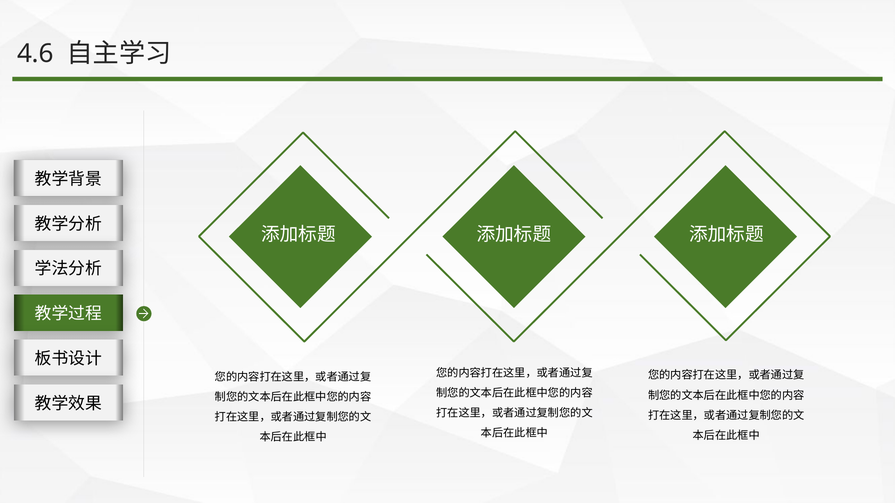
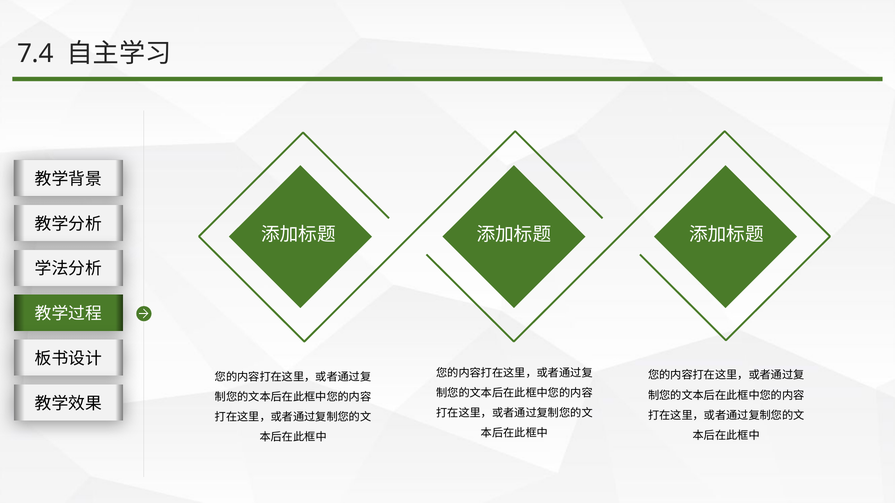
4.6: 4.6 -> 7.4 (35, 54)
